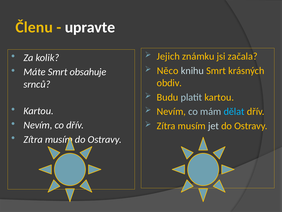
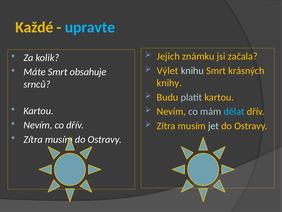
Členu: Členu -> Každé (34, 27)
upravte colour: white -> light blue (90, 27)
Něco: Něco -> Výlet (168, 71)
obdiv: obdiv -> knihy (169, 83)
